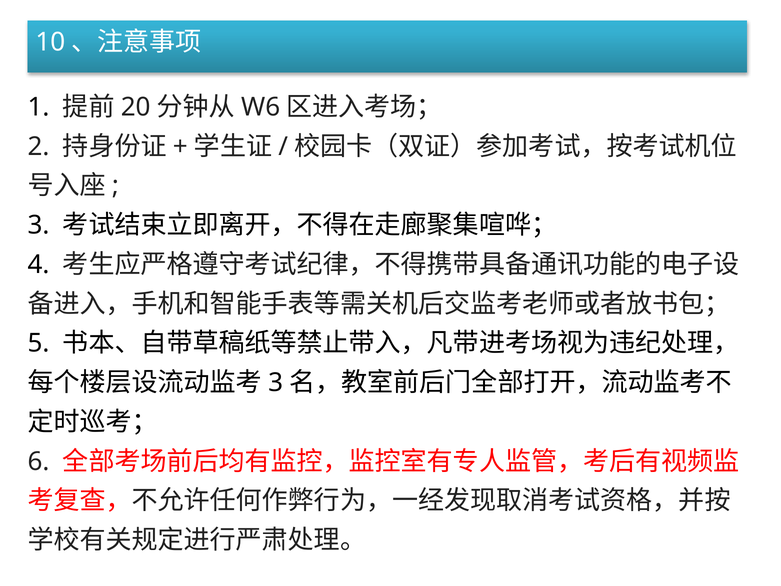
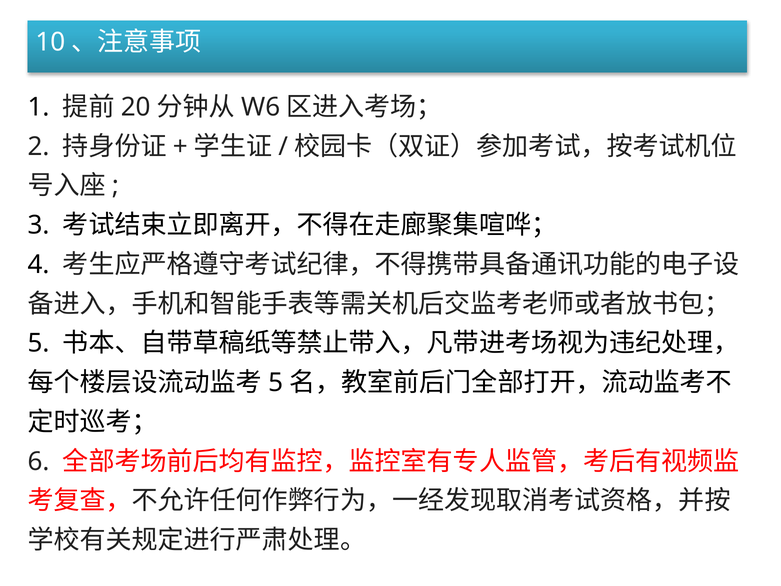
3: 3 -> 5 (276, 383)
